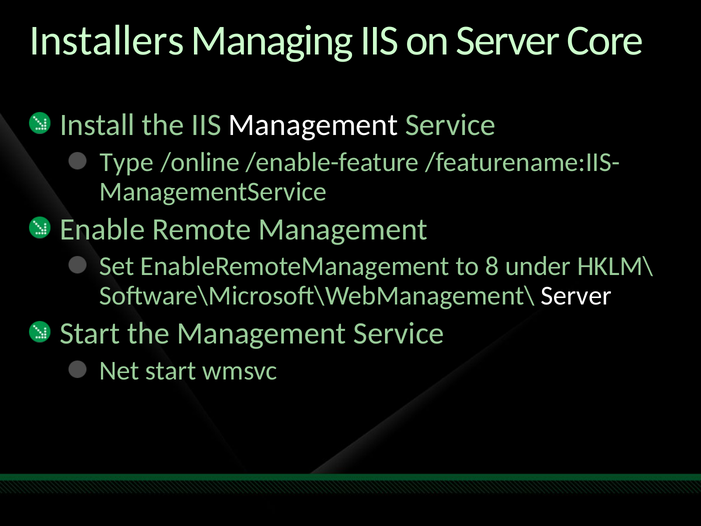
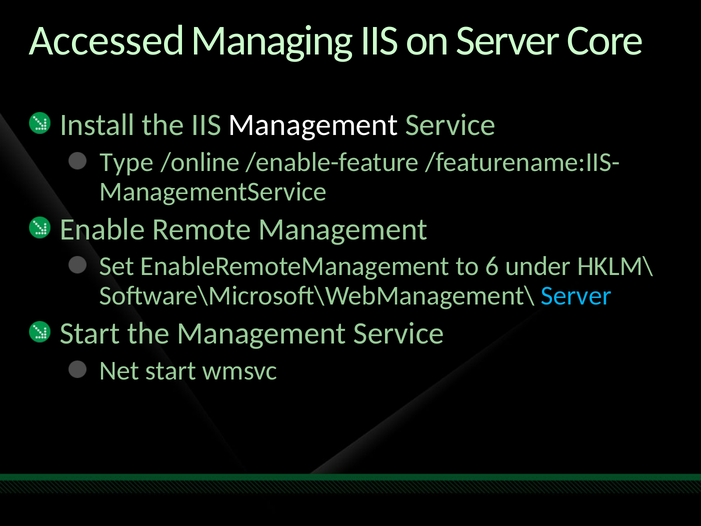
Installers: Installers -> Accessed (107, 41)
8: 8 -> 6 (492, 266)
Server colour: white -> light blue (576, 296)
